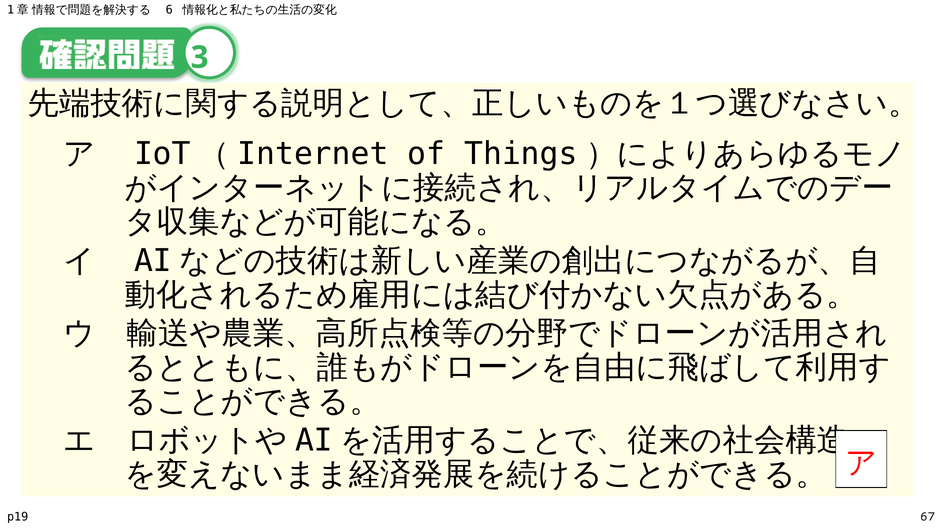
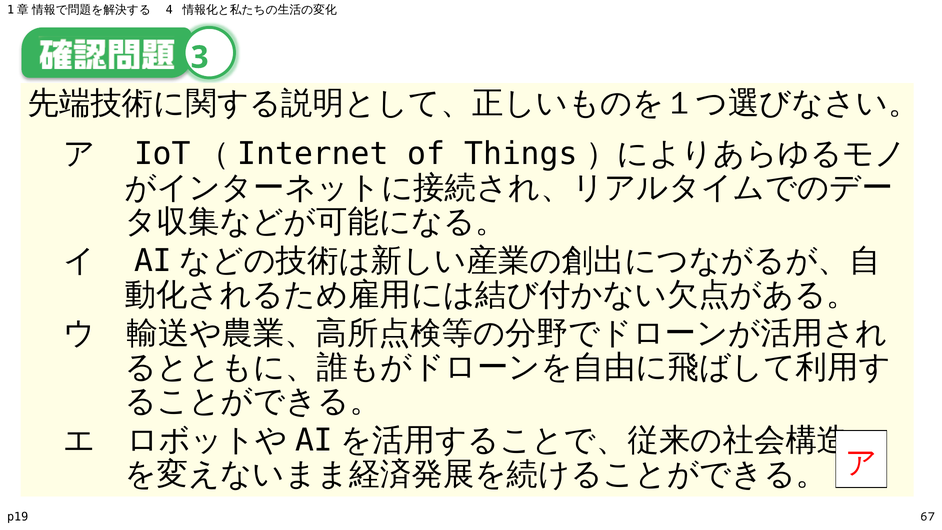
6: 6 -> 4 (169, 10)
